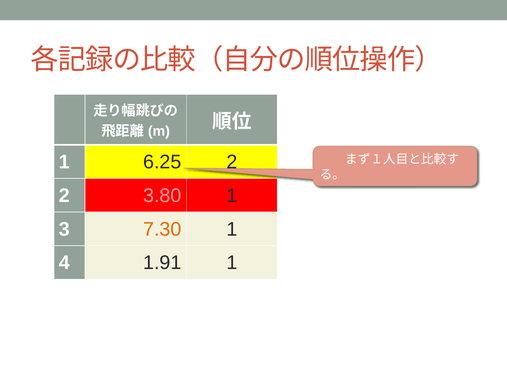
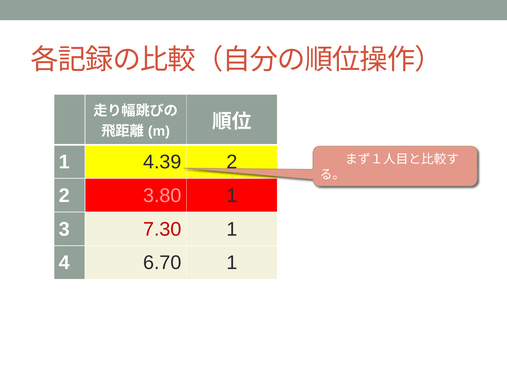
6.25: 6.25 -> 4.39 (162, 162)
7.30 colour: orange -> red (162, 229)
1.91: 1.91 -> 6.70 (162, 263)
